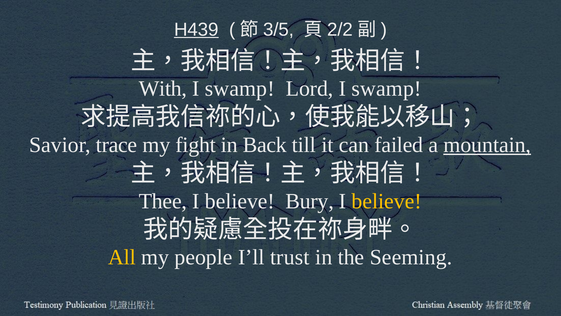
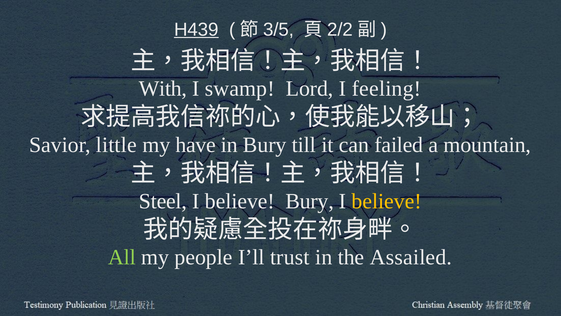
Lord I swamp: swamp -> feeling (386, 89)
trace: trace -> little (116, 145)
fight: fight -> have (196, 145)
in Back: Back -> Bury (265, 145)
mountain underline: present -> none (487, 145)
Thee: Thee -> Steel (163, 201)
All colour: yellow -> light green (122, 257)
Seeming: Seeming -> Assailed (411, 257)
